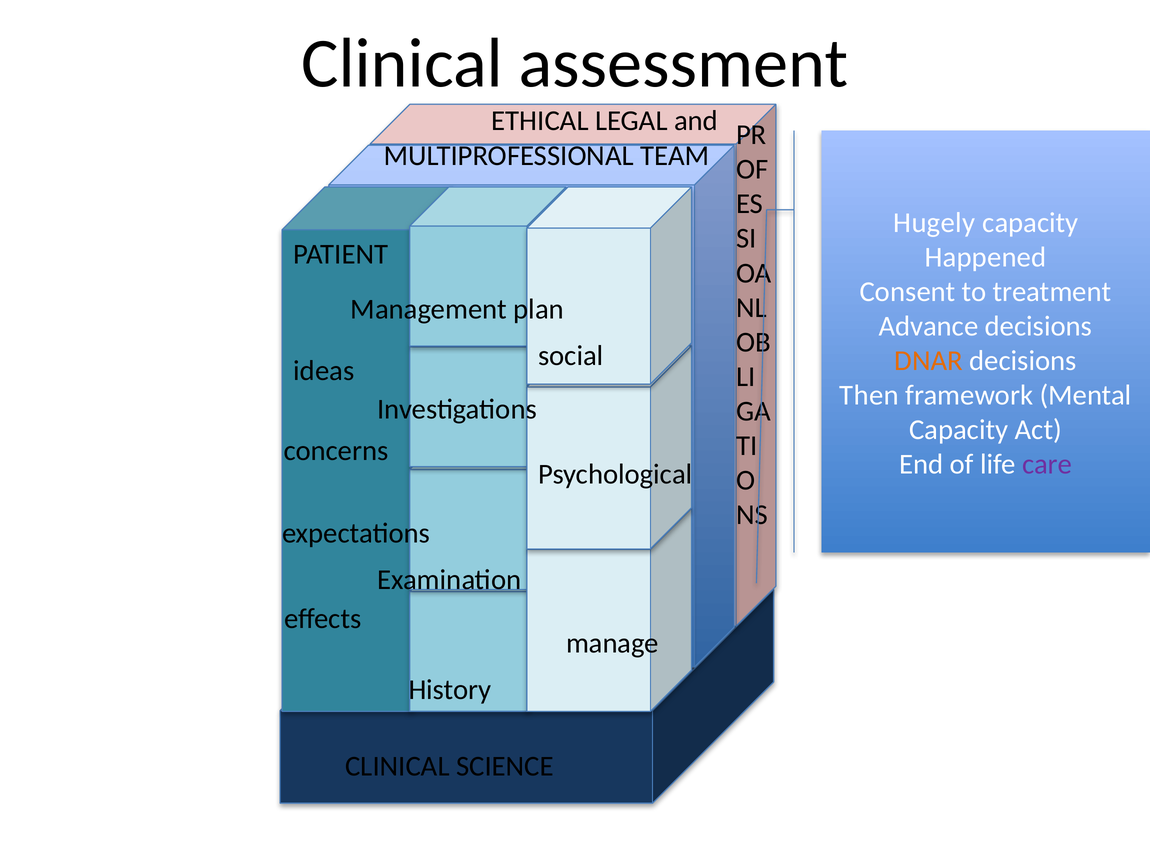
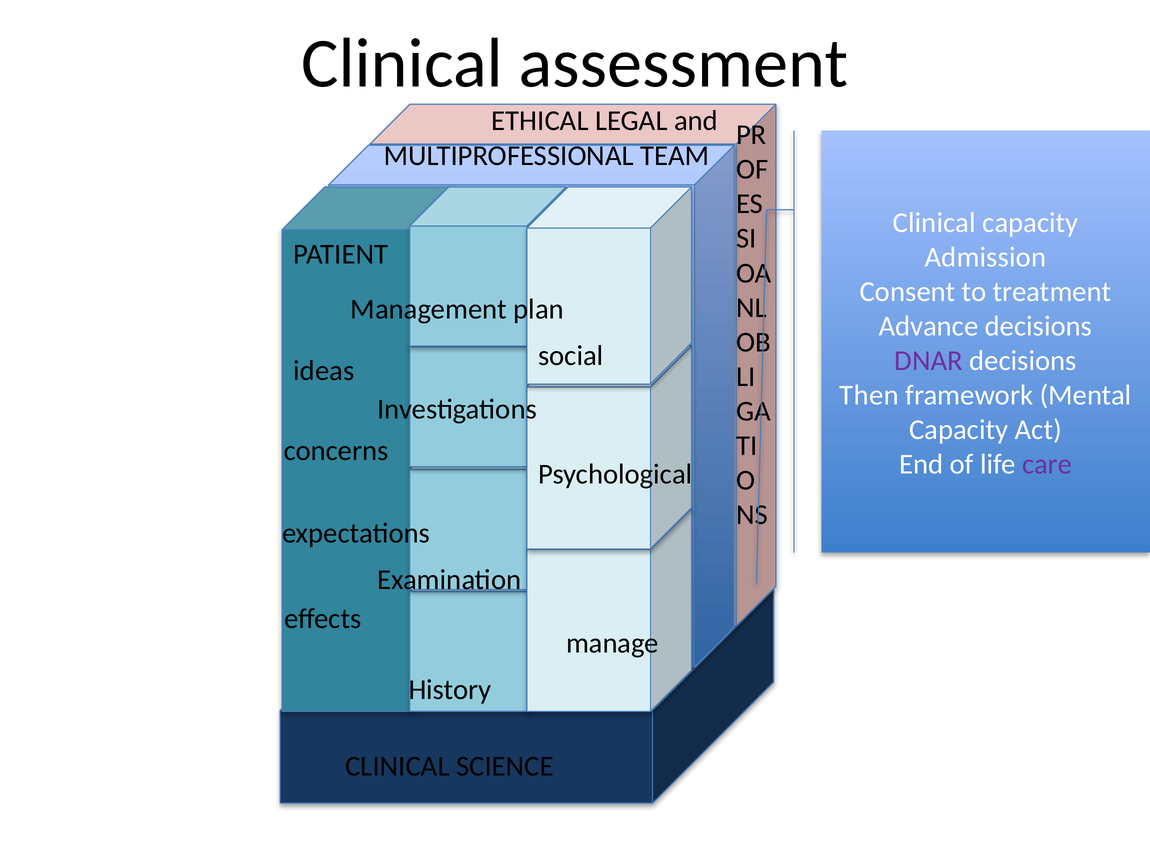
Hugely: Hugely -> Clinical (934, 223)
Happened: Happened -> Admission (986, 257)
DNAR colour: orange -> purple (929, 361)
